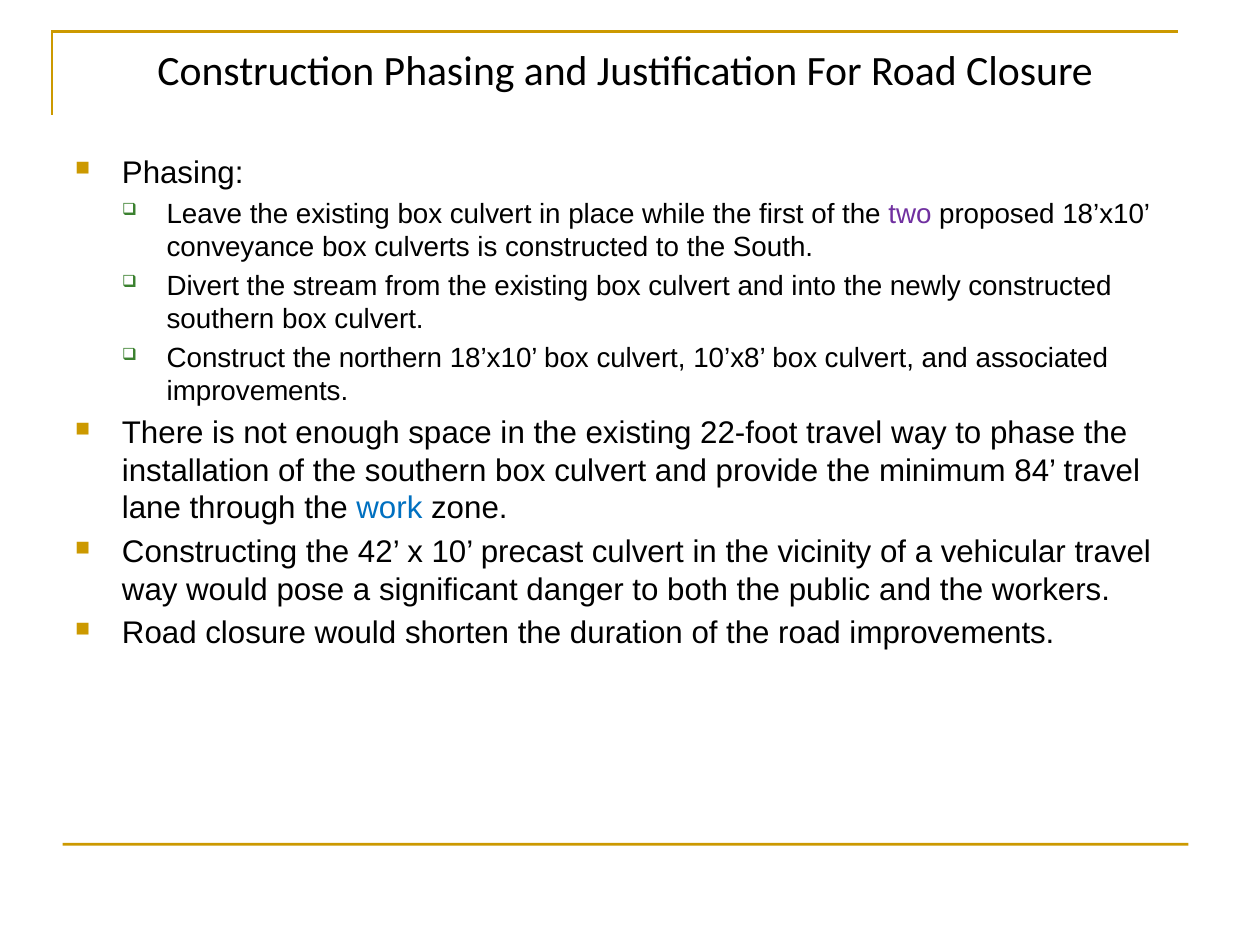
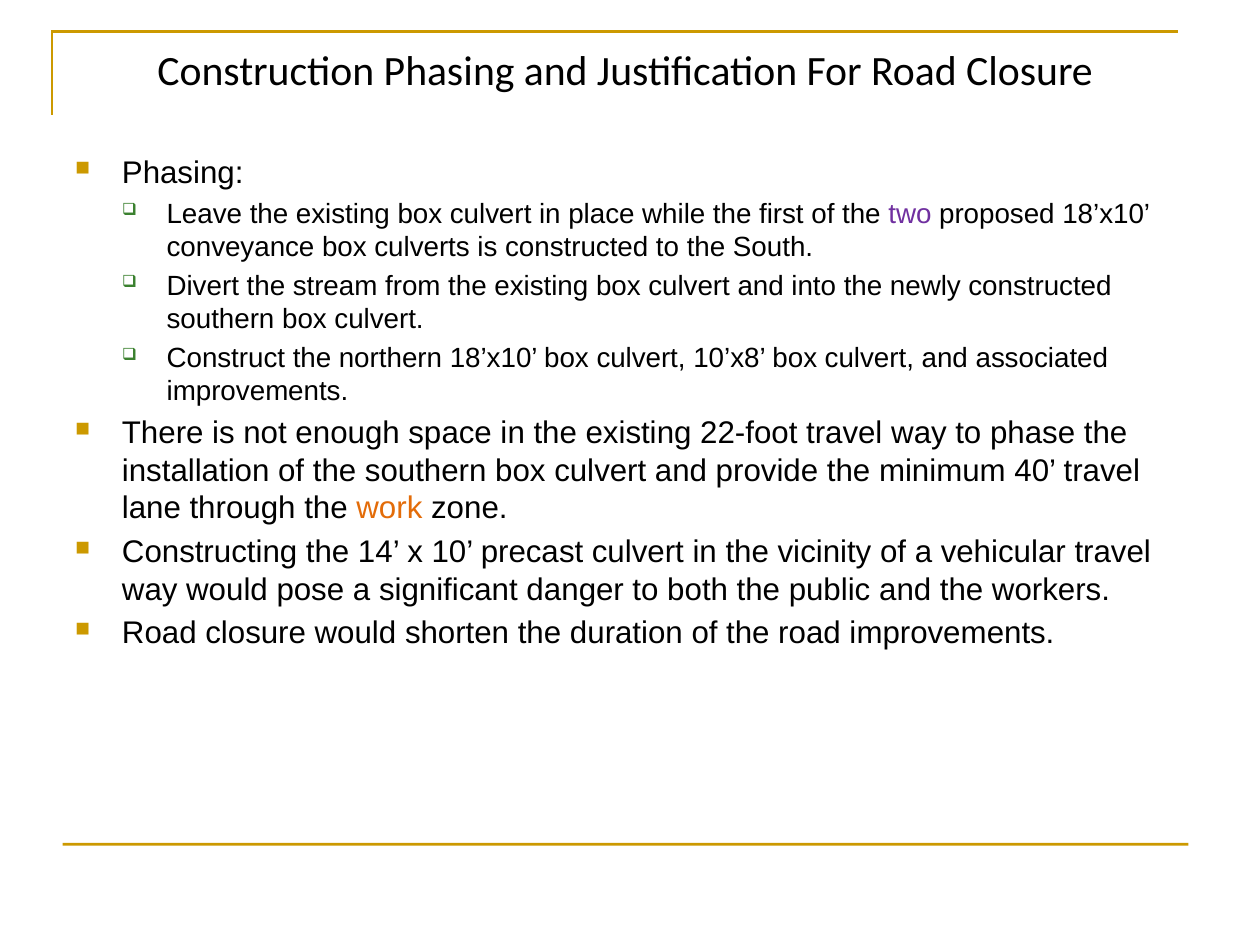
84: 84 -> 40 (1035, 471)
work colour: blue -> orange (389, 509)
42: 42 -> 14 (379, 553)
